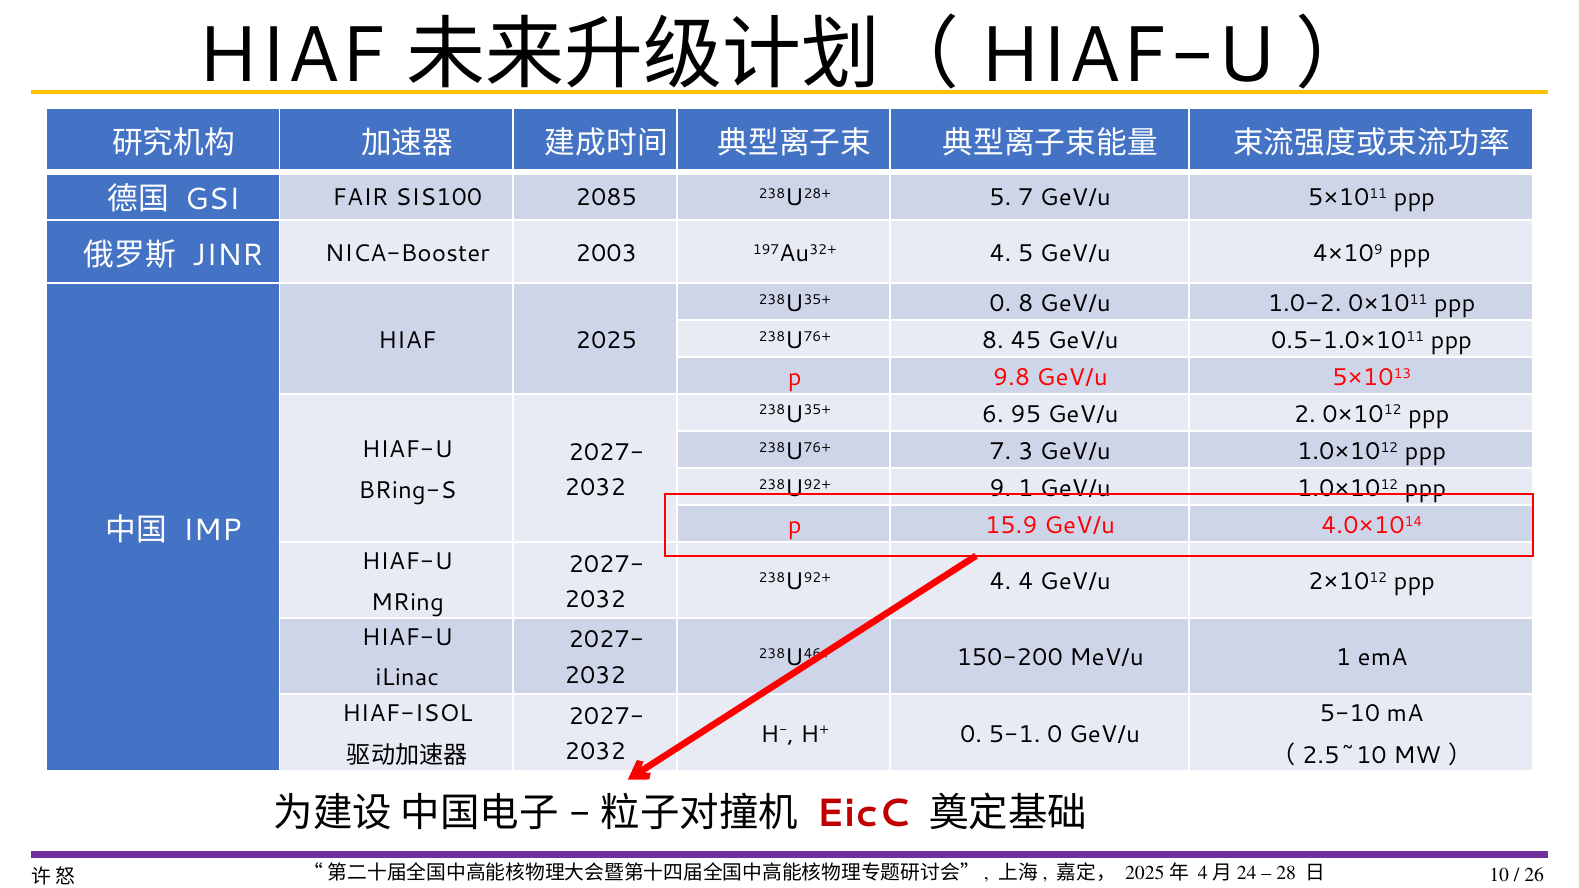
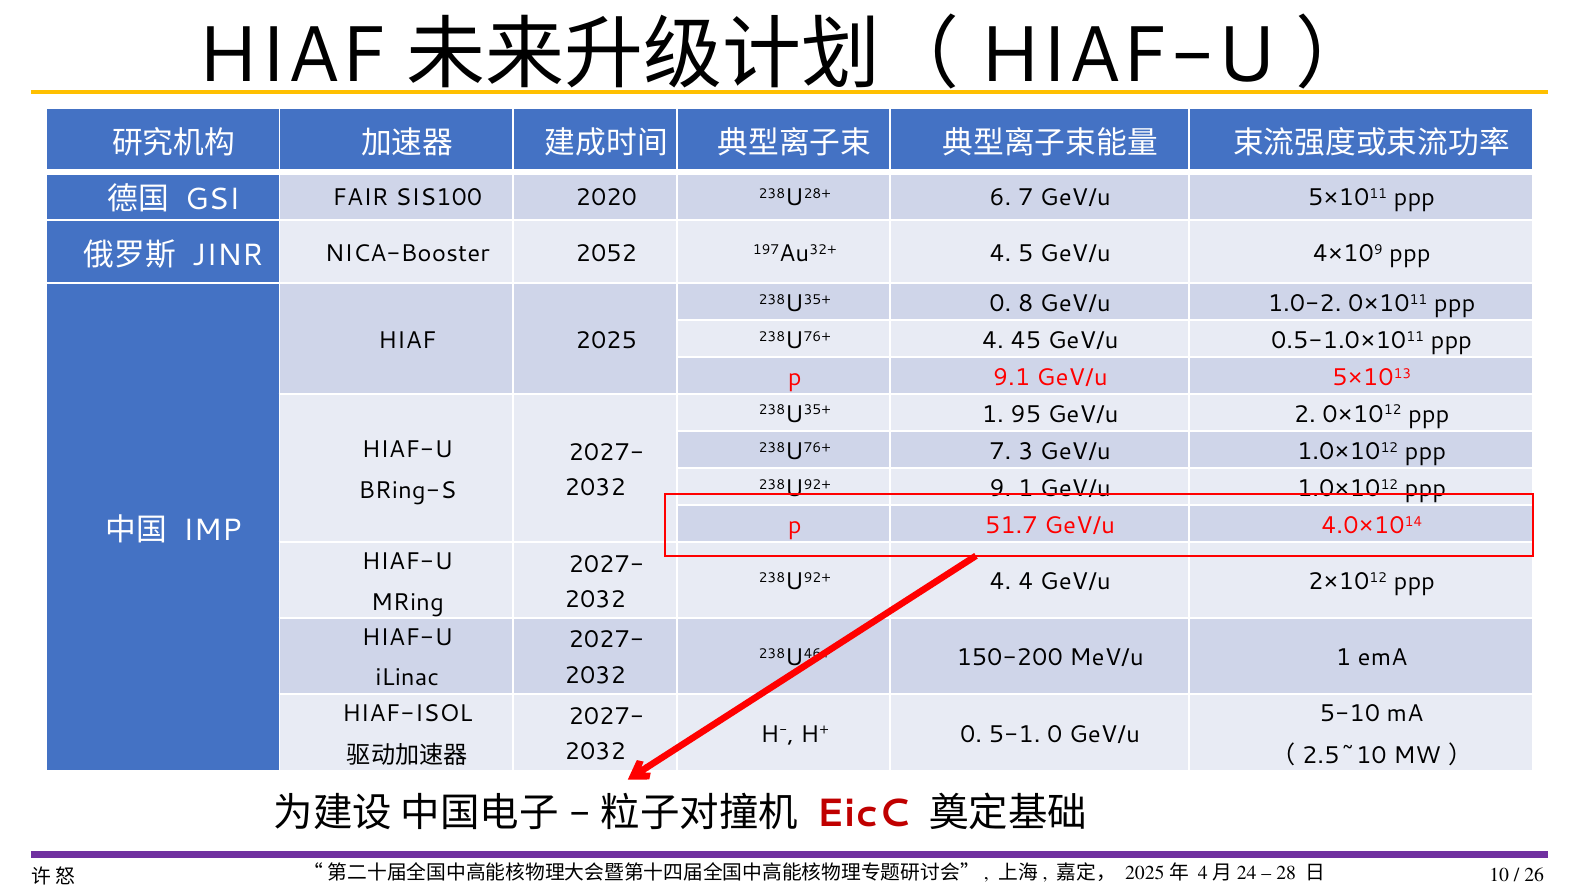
2085: 2085 -> 2020 (606, 198)
238U28+ 5: 5 -> 6 (1000, 198)
2003: 2003 -> 2052 (606, 254)
238U76+ 8: 8 -> 4 (993, 341)
9.8: 9.8 -> 9.1 (1012, 377)
238U35+ 6: 6 -> 1 (993, 414)
15.9: 15.9 -> 51.7 (1011, 526)
